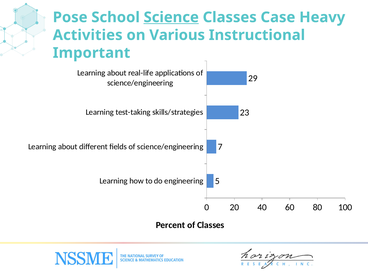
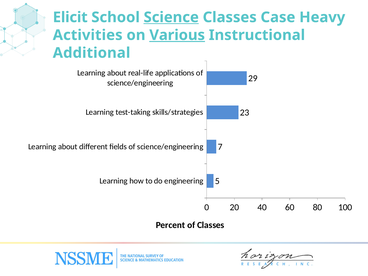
Pose: Pose -> Elicit (70, 17)
Various underline: none -> present (177, 35)
Important: Important -> Additional (91, 53)
